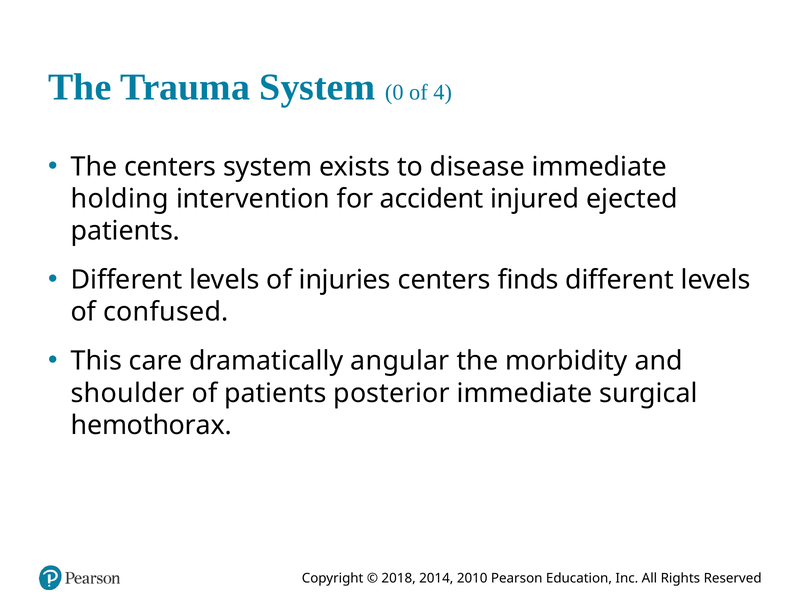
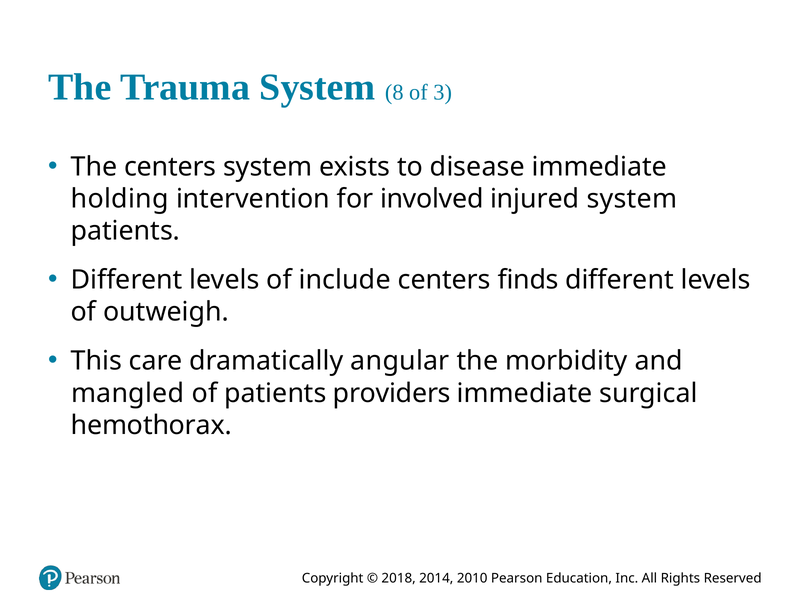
0: 0 -> 8 (394, 92)
4: 4 -> 3 (443, 92)
accident: accident -> involved (432, 199)
injured ejected: ejected -> system (632, 199)
injuries: injuries -> include (345, 280)
confused: confused -> outweigh (166, 312)
shoulder: shoulder -> mangled (128, 393)
posterior: posterior -> providers (392, 393)
